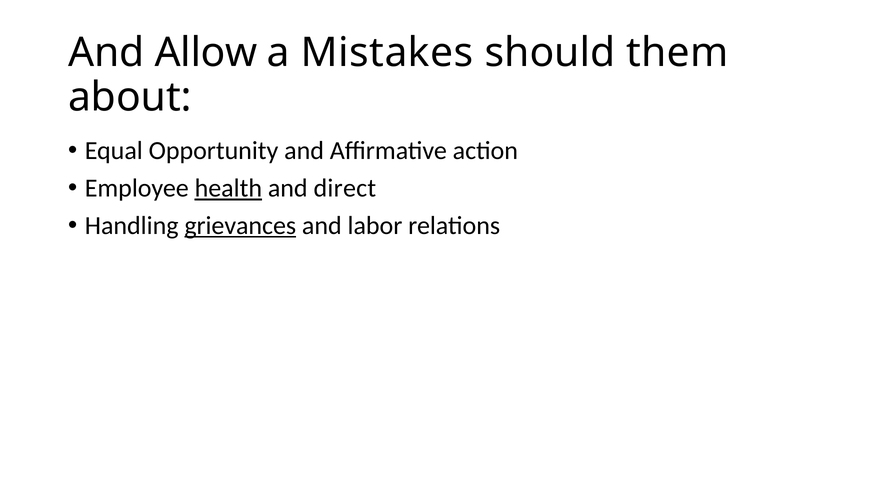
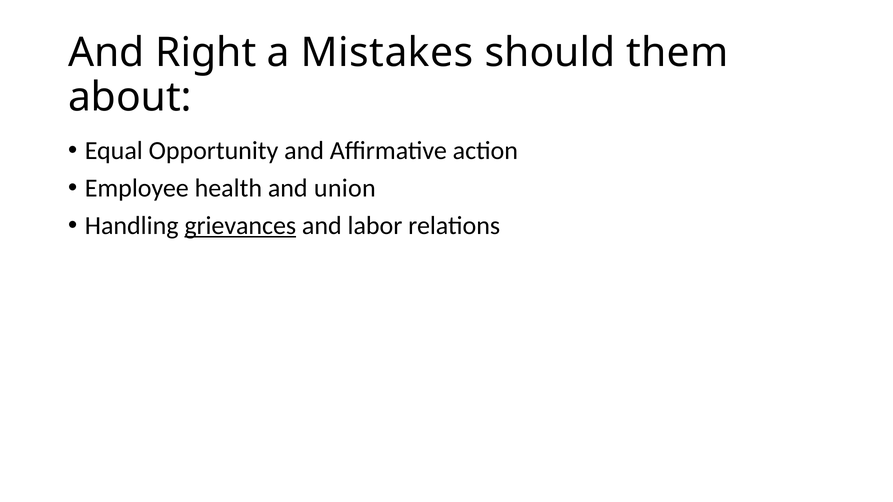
Allow: Allow -> Right (206, 53)
health underline: present -> none (228, 188)
direct: direct -> union (345, 188)
